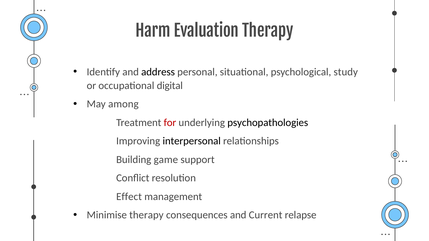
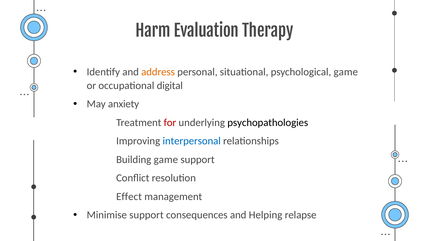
address colour: black -> orange (158, 72)
psychological study: study -> game (346, 72)
among: among -> anxiety (124, 104)
interpersonal colour: black -> blue (192, 141)
Minimise therapy: therapy -> support (146, 215)
Current: Current -> Helping (266, 215)
